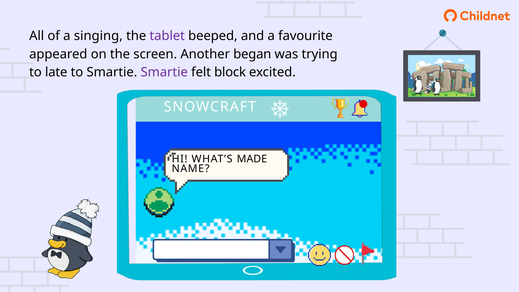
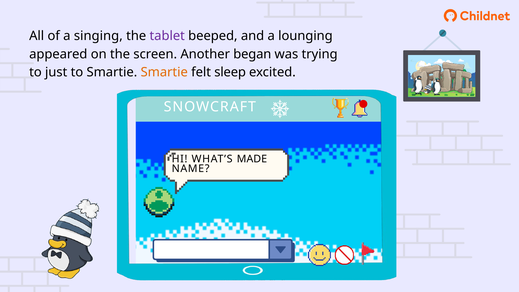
favourite: favourite -> lounging (305, 36)
late: late -> just (56, 72)
Smartie colour: purple -> orange (164, 72)
block: block -> sleep (230, 72)
